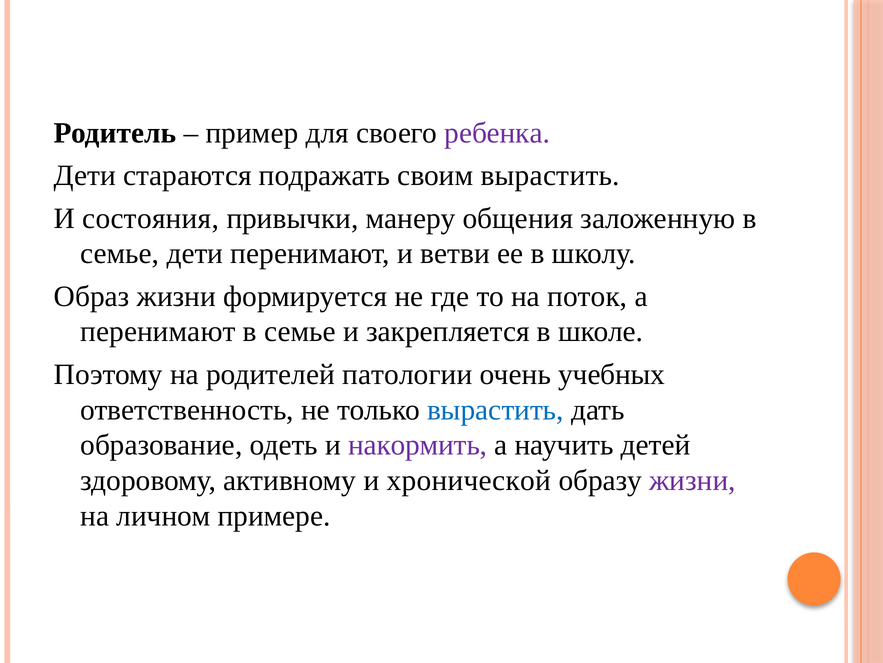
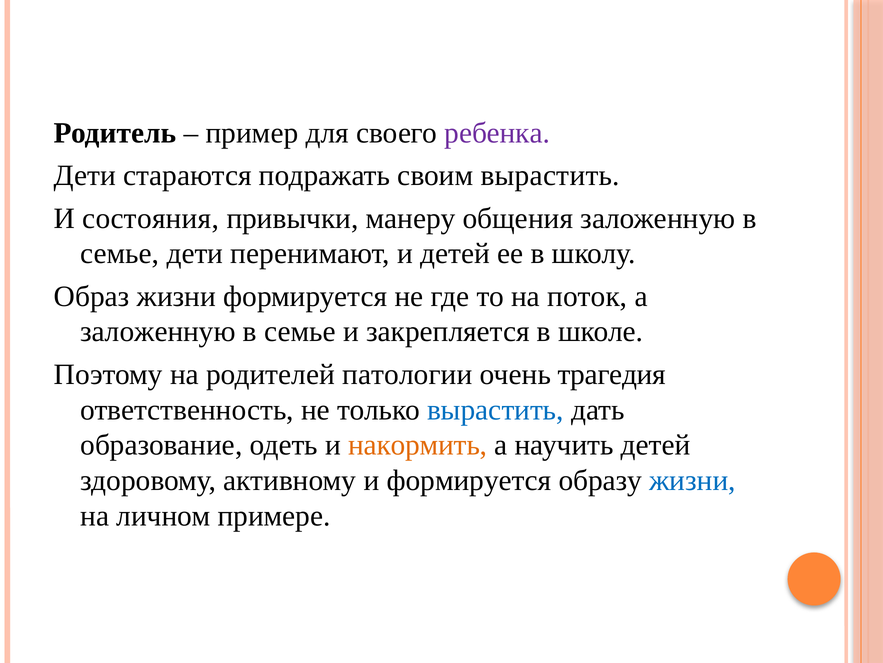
и ветви: ветви -> детей (455, 253)
перенимают: перенимают -> заложенную (158, 331)
учебных: учебных -> трагедия (612, 374)
накормить colour: purple -> orange (418, 445)
и хронической: хронической -> формируется (469, 480)
жизни colour: purple -> blue (692, 480)
